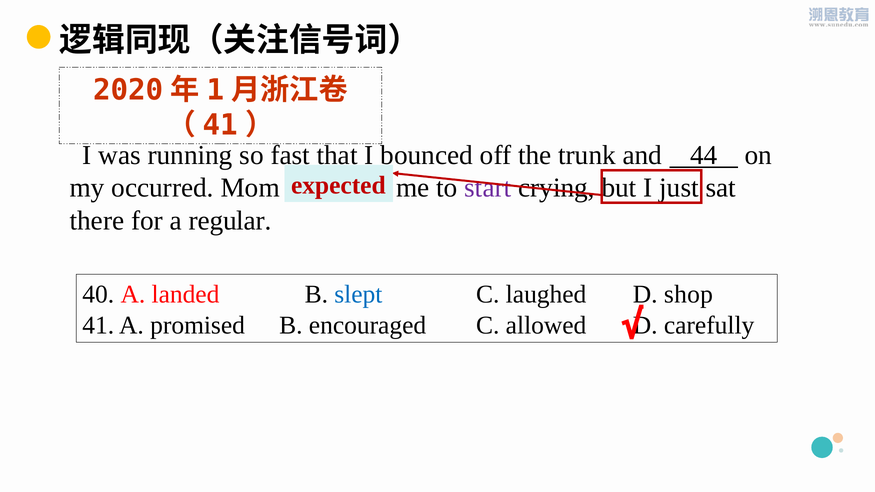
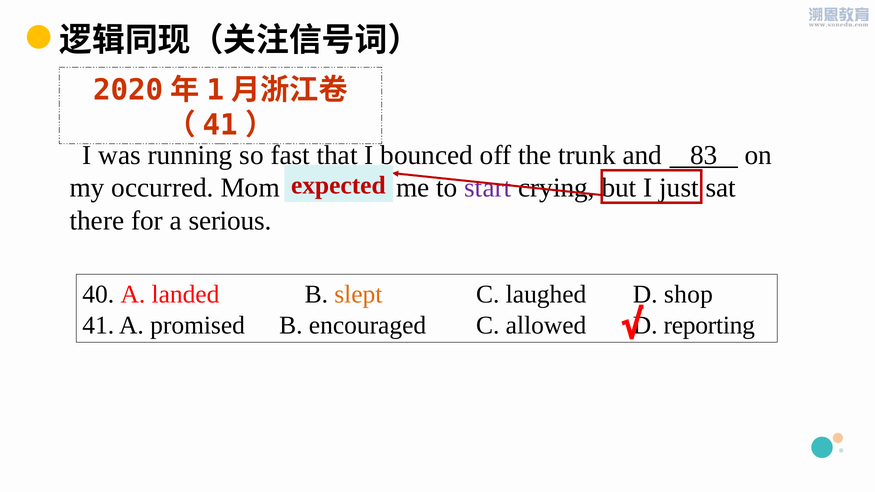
44: 44 -> 83 (704, 155)
regular: regular -> serious (230, 221)
slept colour: blue -> orange (358, 295)
carefully: carefully -> reporting (709, 325)
